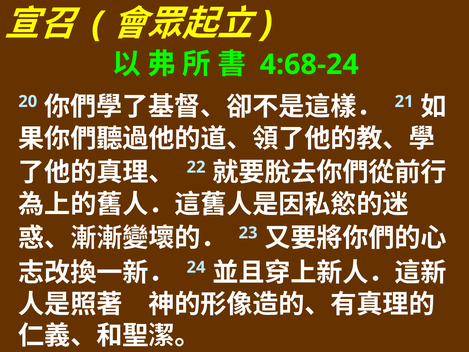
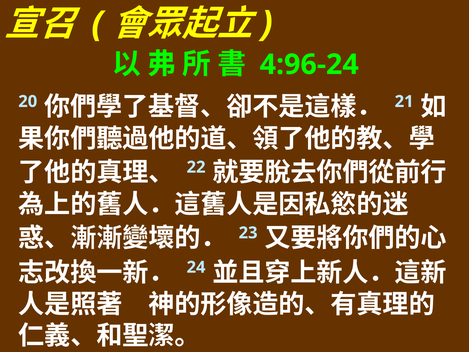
4:68-24: 4:68-24 -> 4:96-24 (309, 64)
